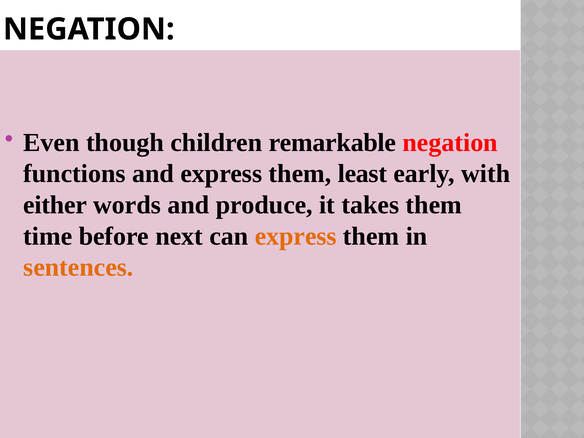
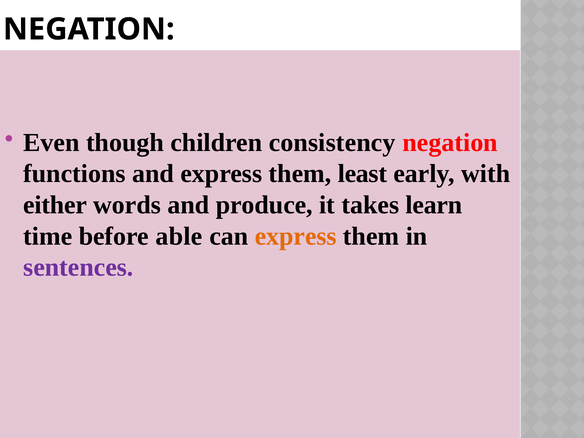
remarkable: remarkable -> consistency (332, 143)
takes them: them -> learn (434, 205)
next: next -> able (179, 236)
sentences colour: orange -> purple (78, 267)
